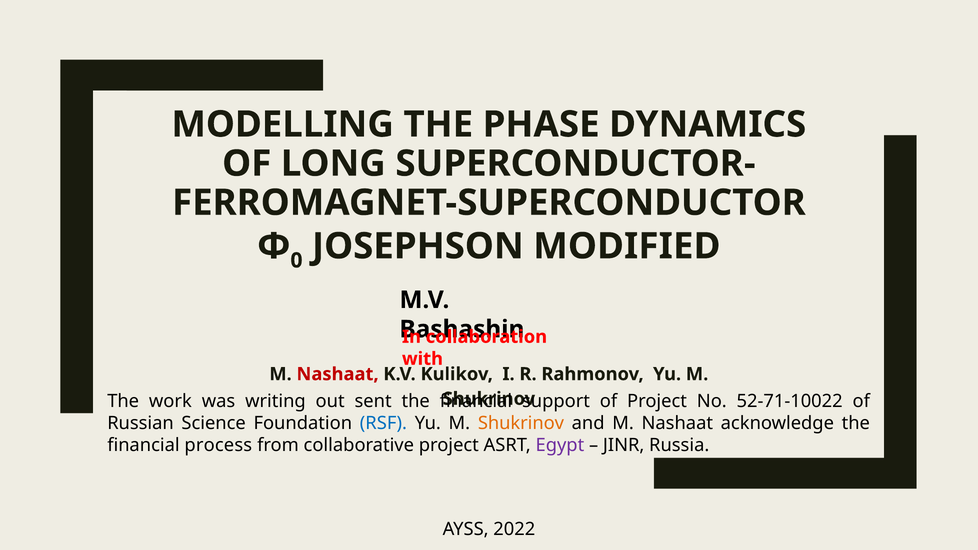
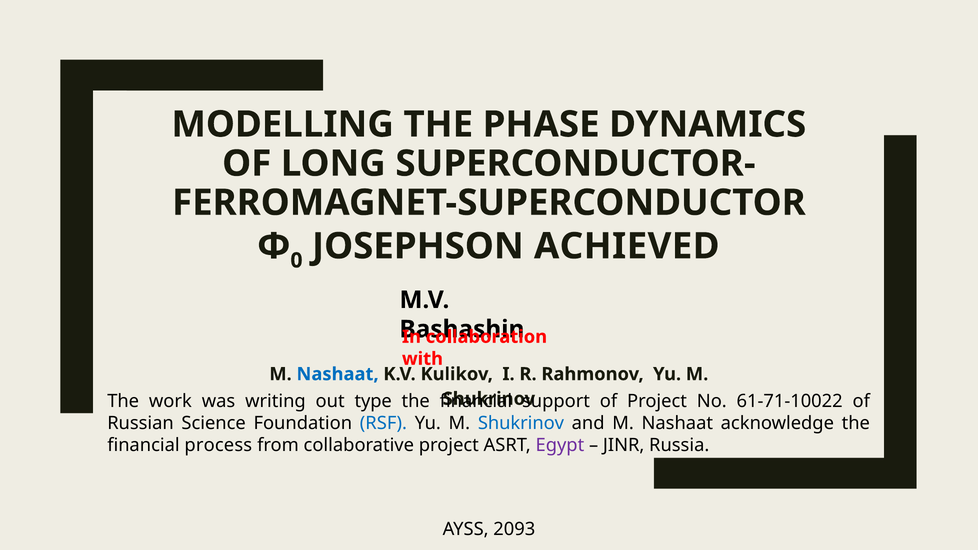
MODIFIED: MODIFIED -> ACHIEVED (627, 246)
Nashaat colour: red -> blue (338, 374)
sent: sent -> type (373, 401)
52-71-10022: 52-71-10022 -> 61-71-10022 (790, 401)
Shukrinov colour: orange -> blue (521, 423)
2022: 2022 -> 2093 (514, 529)
